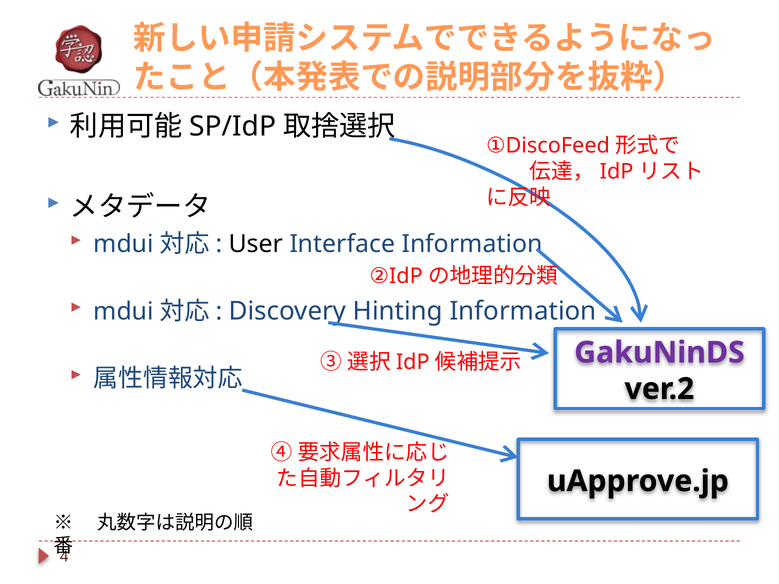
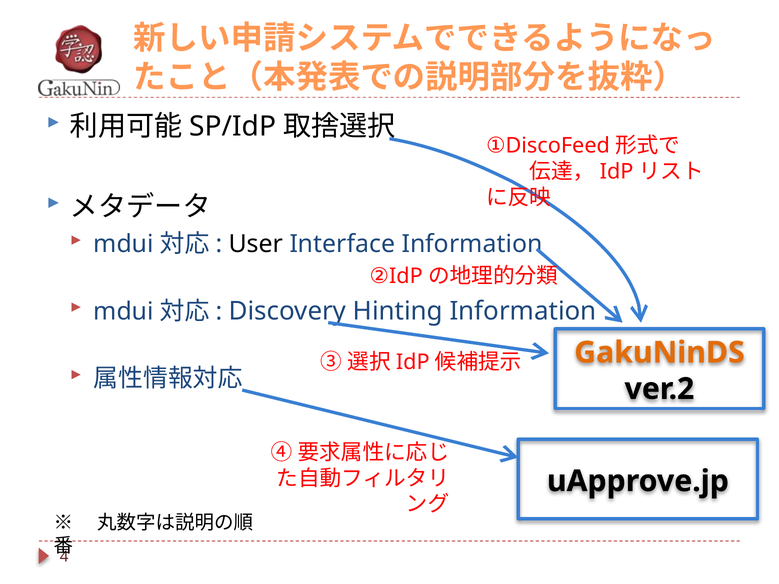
GakuNinDS colour: purple -> orange (659, 353)
